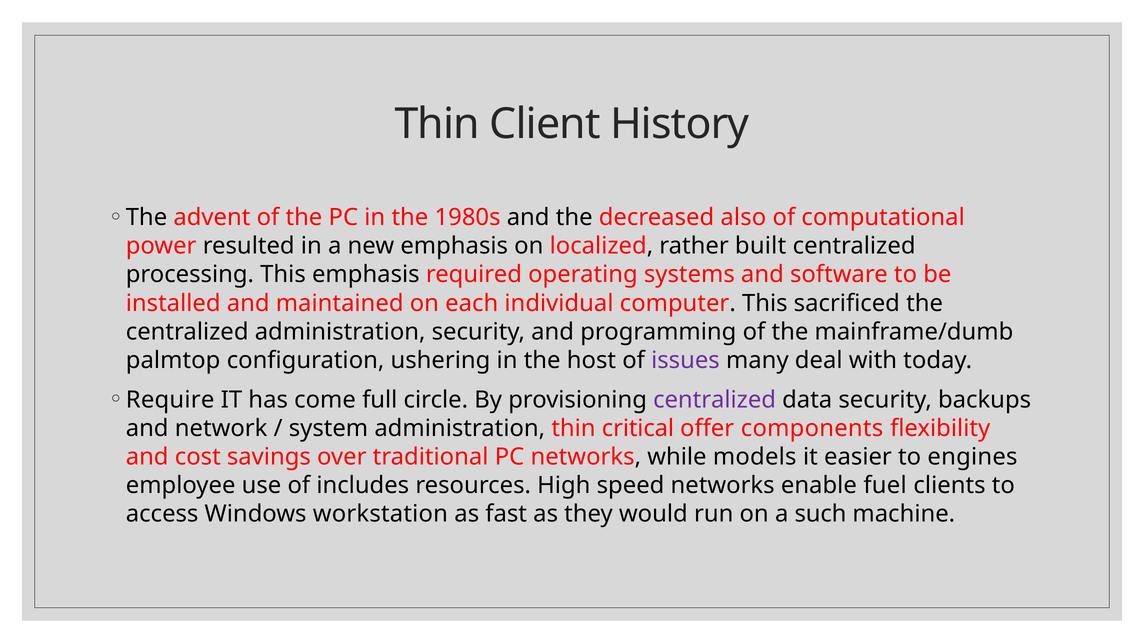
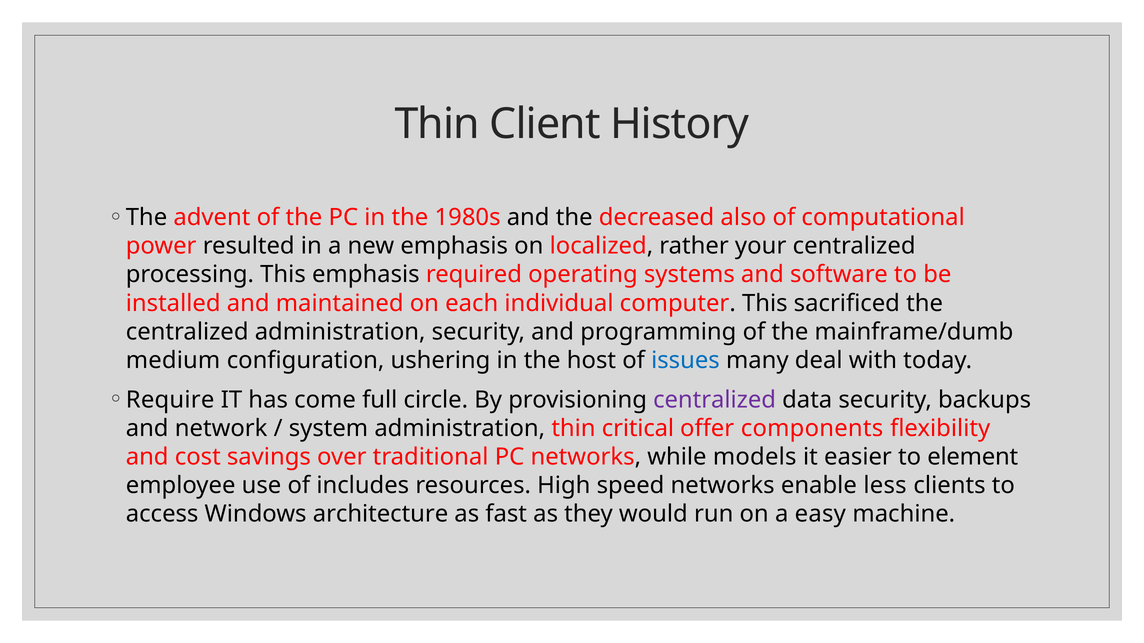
built: built -> your (761, 246)
palmtop: palmtop -> medium (173, 361)
issues colour: purple -> blue (685, 361)
engines: engines -> element (973, 457)
fuel: fuel -> less (885, 486)
workstation: workstation -> architecture (381, 514)
such: such -> easy (820, 514)
